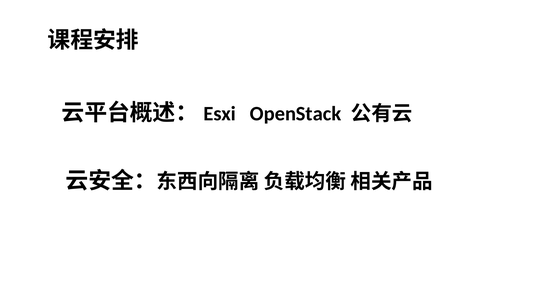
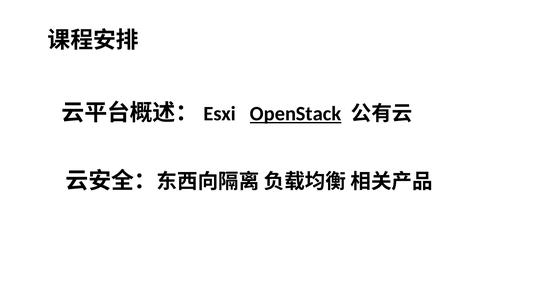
OpenStack underline: none -> present (296, 114)
